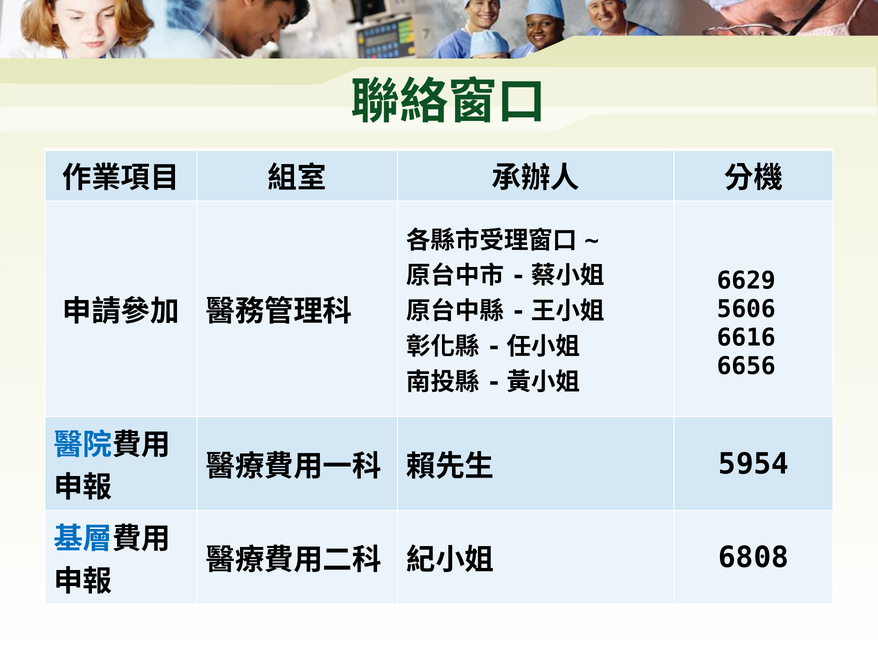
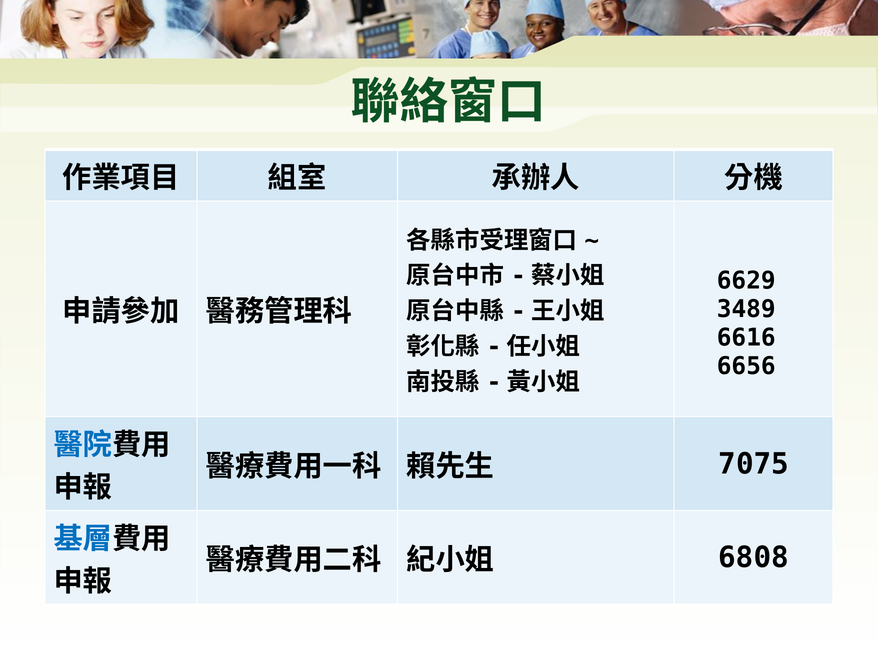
5606: 5606 -> 3489 (746, 309)
5954: 5954 -> 7075 (754, 464)
